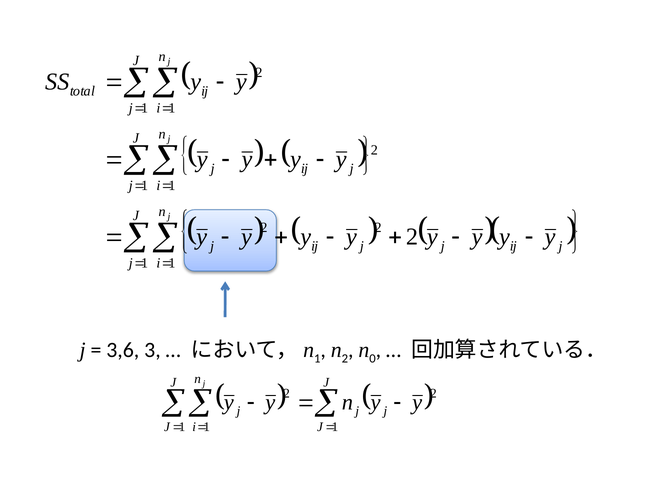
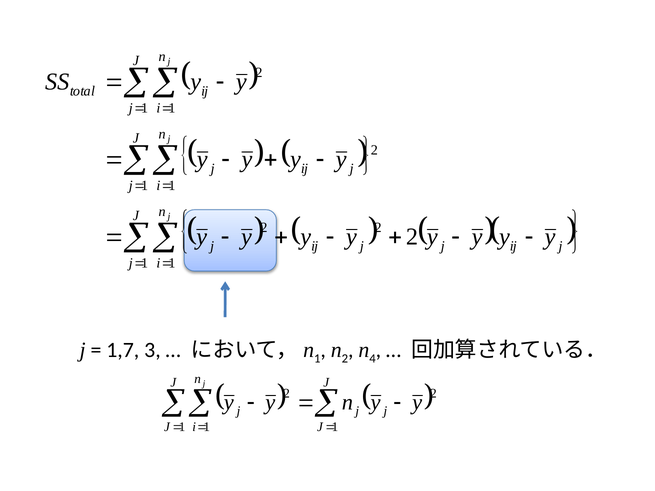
3,6: 3,6 -> 1,7 (123, 350)
0: 0 -> 4 (372, 359)
